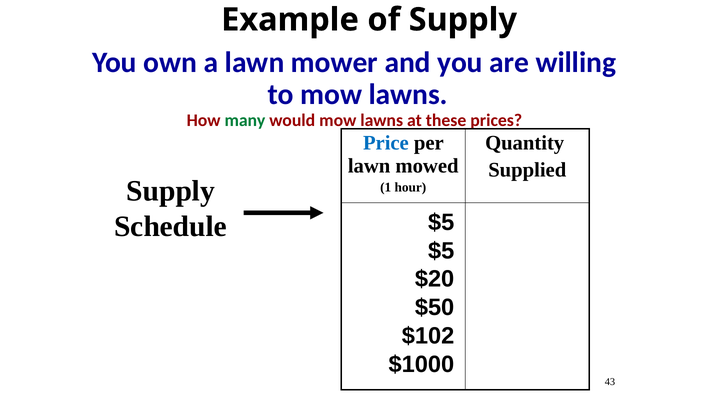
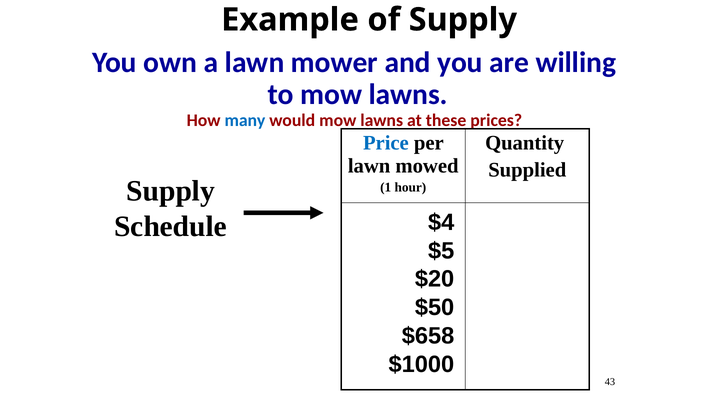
many colour: green -> blue (245, 120)
$5: $5 -> $4 (441, 222)
$102: $102 -> $658 (428, 336)
